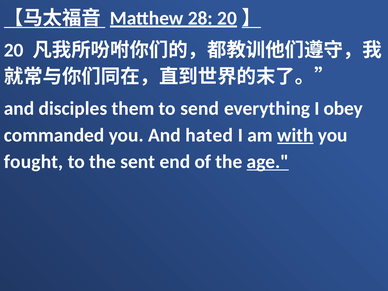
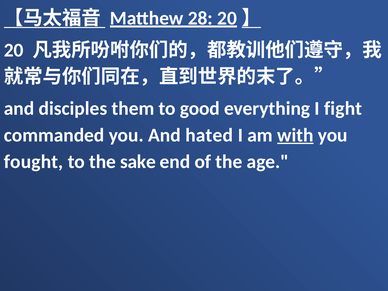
send: send -> good (200, 109)
obey: obey -> fight (343, 109)
sent: sent -> sake (138, 162)
age underline: present -> none (268, 162)
